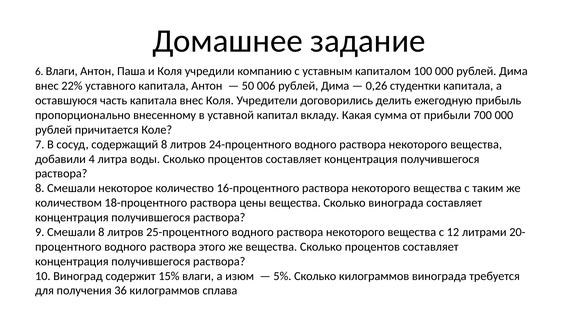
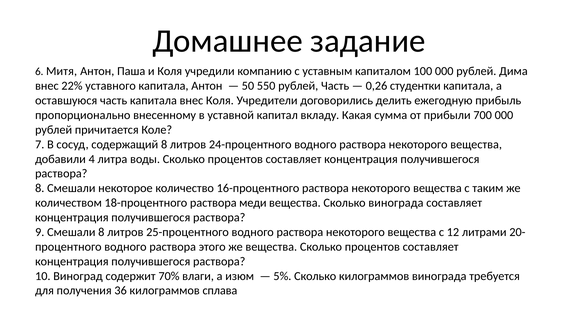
6 Влаги: Влаги -> Митя (62, 71)
006: 006 -> 550 (266, 86)
Дима: Дима -> Часть (335, 86)
цены: цены -> меди (253, 203)
15%: 15% -> 70% (169, 276)
